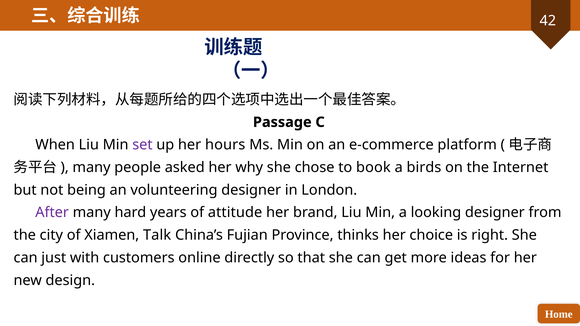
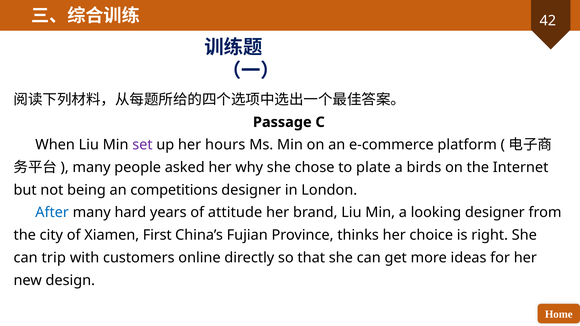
book: book -> plate (373, 167)
volunteering: volunteering -> competitions (174, 190)
After colour: purple -> blue (52, 213)
Talk: Talk -> First (157, 235)
just: just -> trip (54, 258)
